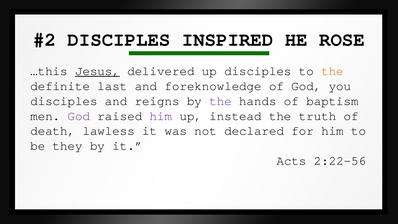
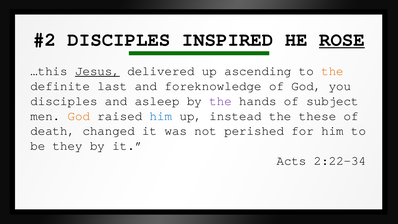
ROSE underline: none -> present (342, 40)
up disciples: disciples -> ascending (258, 71)
reigns: reigns -> asleep (157, 101)
baptism: baptism -> subject (332, 101)
God colour: purple -> orange (79, 116)
him colour: purple -> blue (161, 116)
truth: truth -> these (318, 116)
lawless: lawless -> changed (109, 131)
declared: declared -> perished (254, 131)
2:22-56: 2:22-56 -> 2:22-34 (340, 161)
